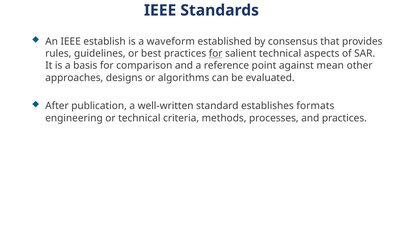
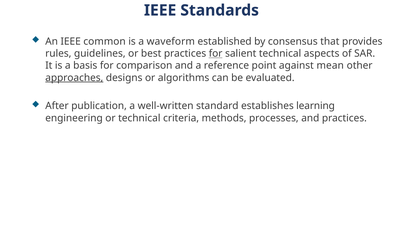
establish: establish -> common (105, 41)
approaches underline: none -> present (74, 78)
formats: formats -> learning (316, 106)
